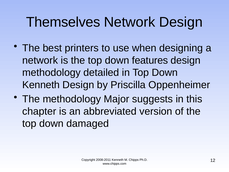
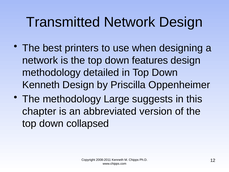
Themselves: Themselves -> Transmitted (63, 22)
Major: Major -> Large (117, 99)
damaged: damaged -> collapsed (88, 123)
